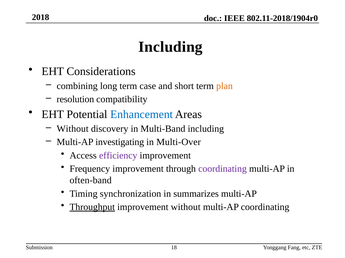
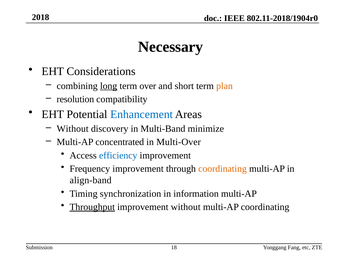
Including: Including -> Necessary (171, 47)
long underline: none -> present (109, 86)
case: case -> over (148, 86)
Multi-Band including: including -> minimize (206, 129)
investigating: investigating -> concentrated (120, 142)
efficiency colour: purple -> blue (118, 156)
coordinating colour: purple -> orange (223, 169)
often-band: often-band -> align-band (91, 181)
summarizes: summarizes -> information (196, 194)
